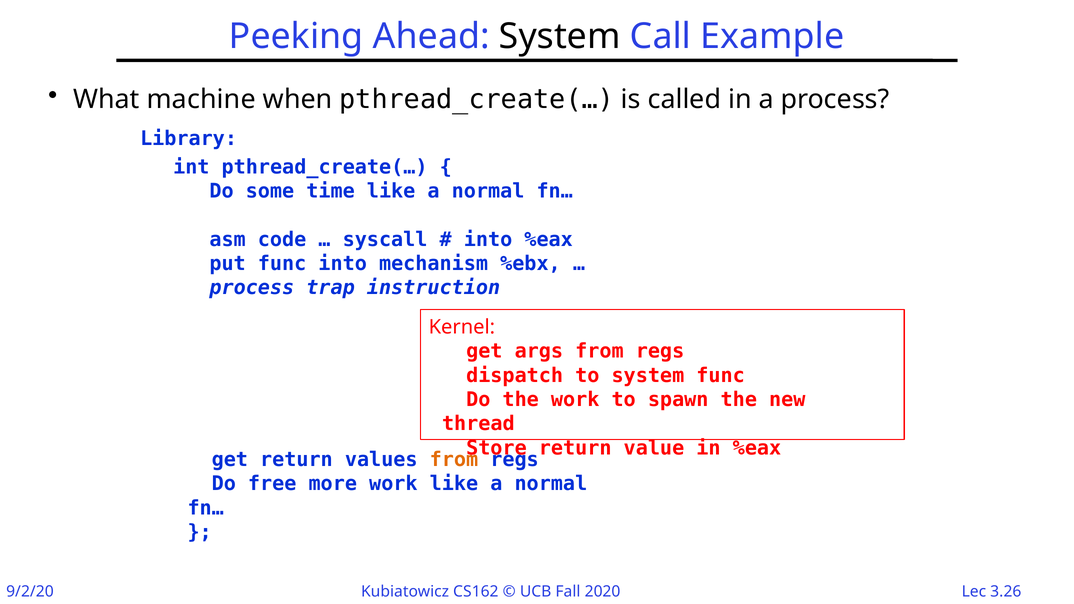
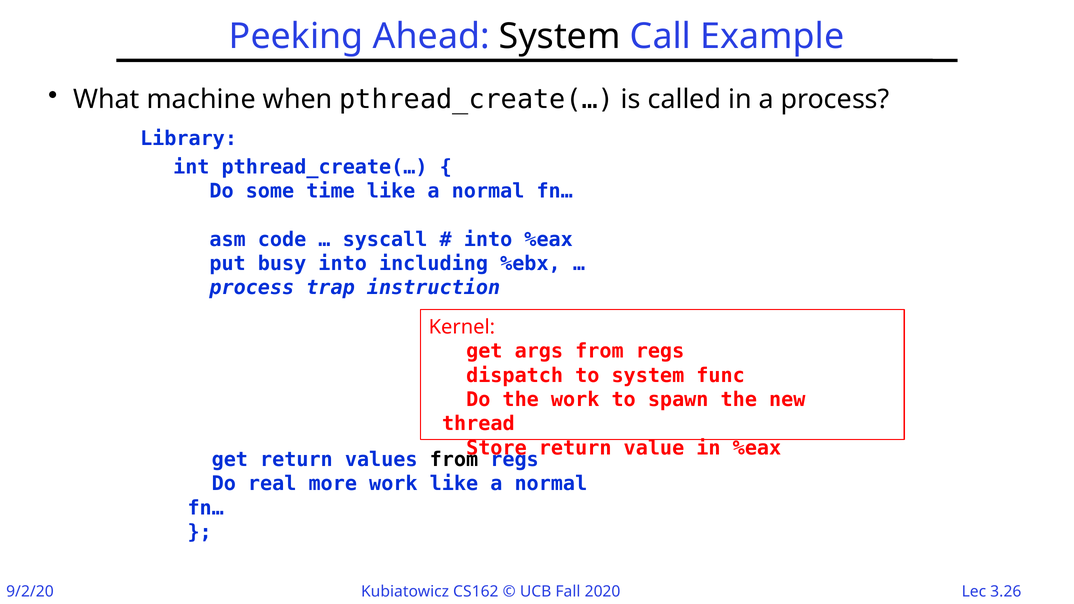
put func: func -> busy (282, 264)
mechanism: mechanism -> including (434, 264)
from colour: orange -> black (454, 460)
free: free -> real (272, 484)
